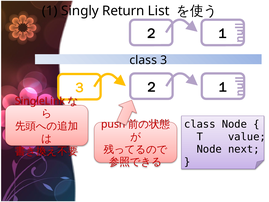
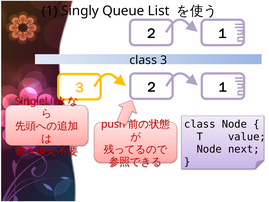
Return: Return -> Queue (123, 11)
